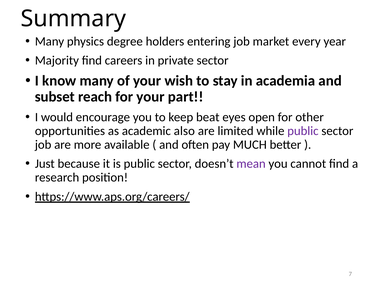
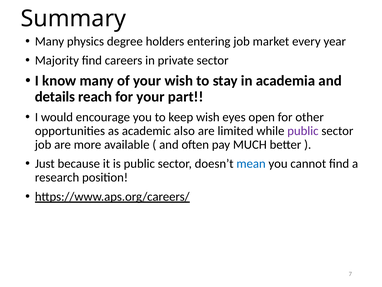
subset: subset -> details (55, 97)
keep beat: beat -> wish (208, 117)
mean colour: purple -> blue (251, 163)
